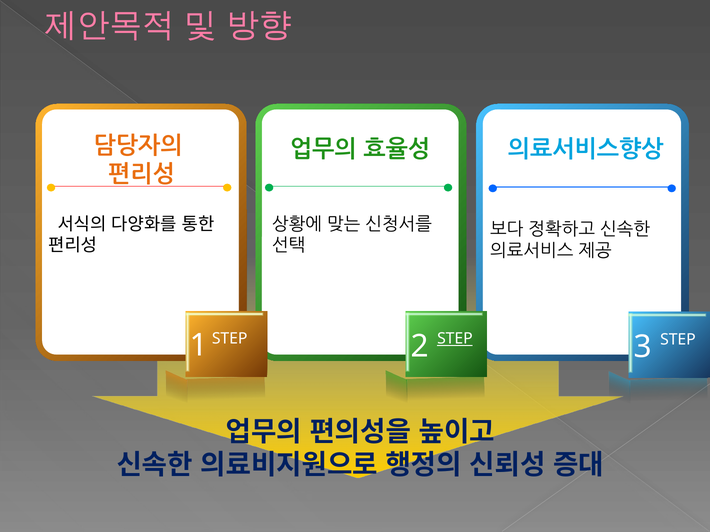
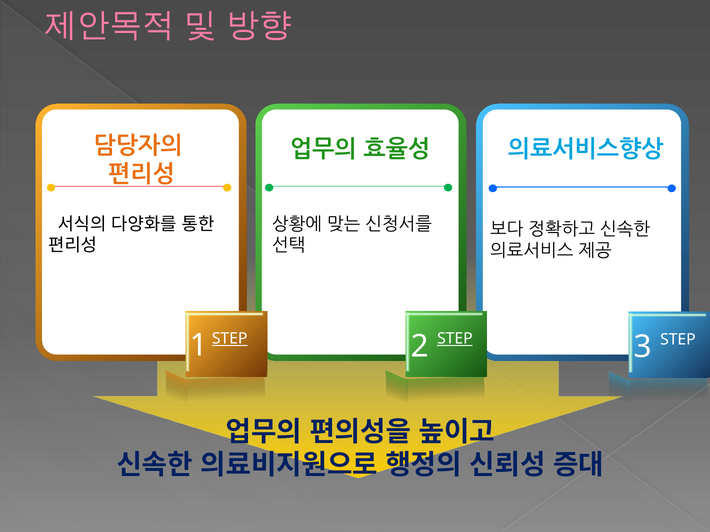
STEP underline: none -> present (230, 339)
